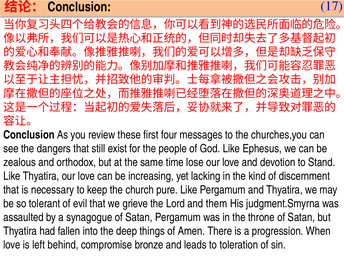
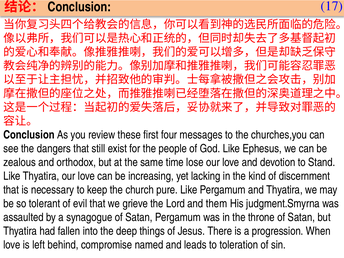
Amen: Amen -> Jesus (191, 231)
bronze: bronze -> named (149, 245)
